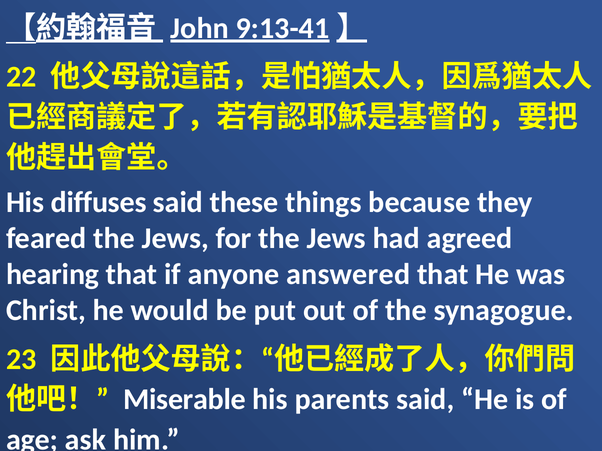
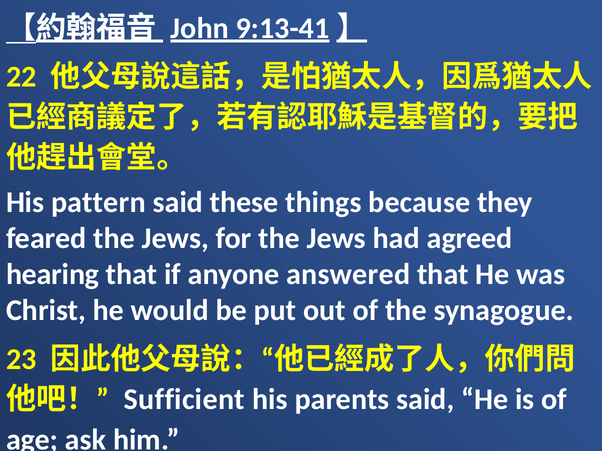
diffuses: diffuses -> pattern (98, 202)
Miserable: Miserable -> Sufficient (184, 400)
